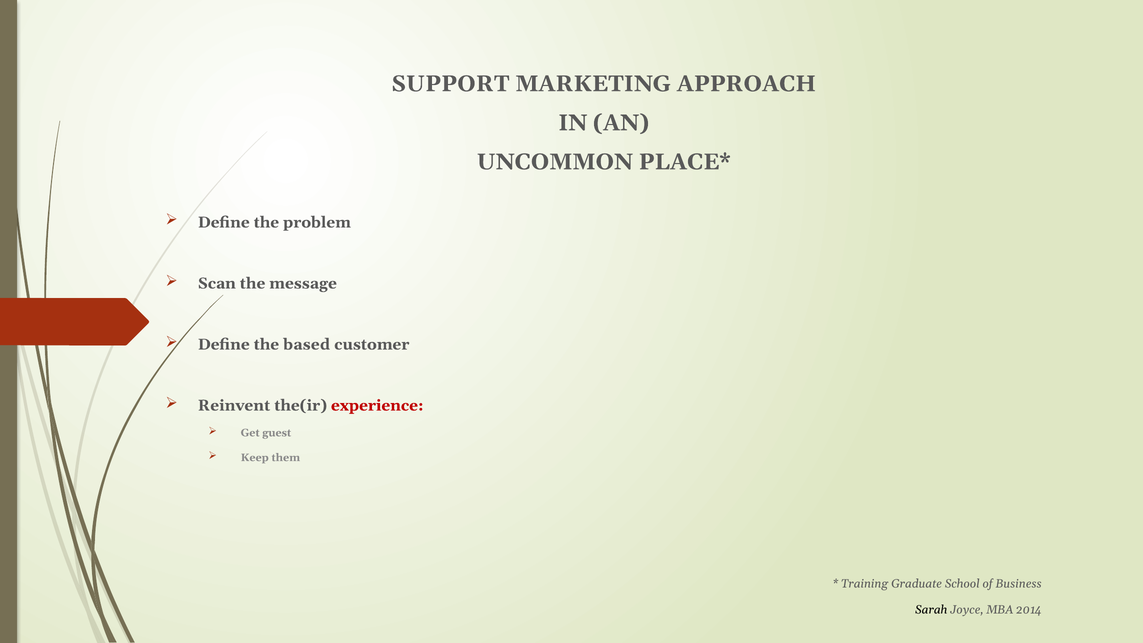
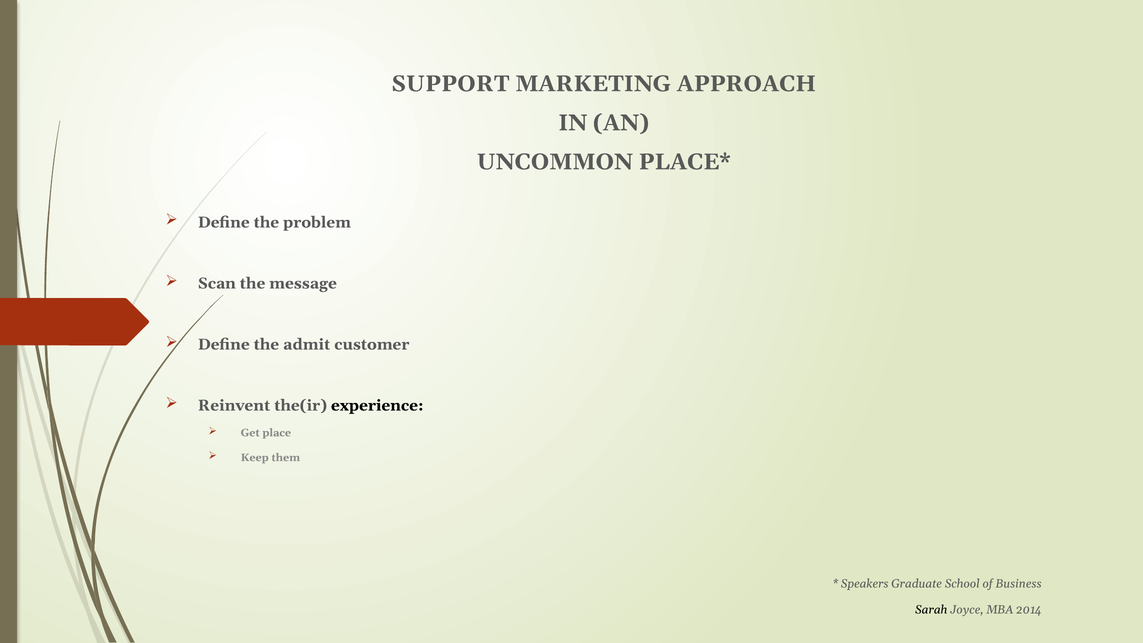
based: based -> admit (307, 344)
experience colour: red -> black (377, 405)
guest: guest -> place (277, 433)
Training: Training -> Speakers (865, 584)
